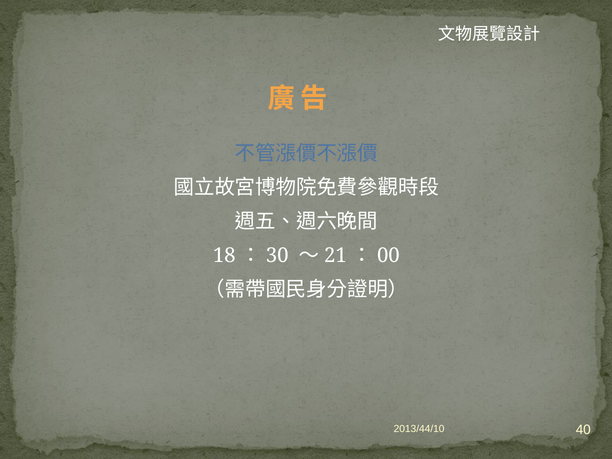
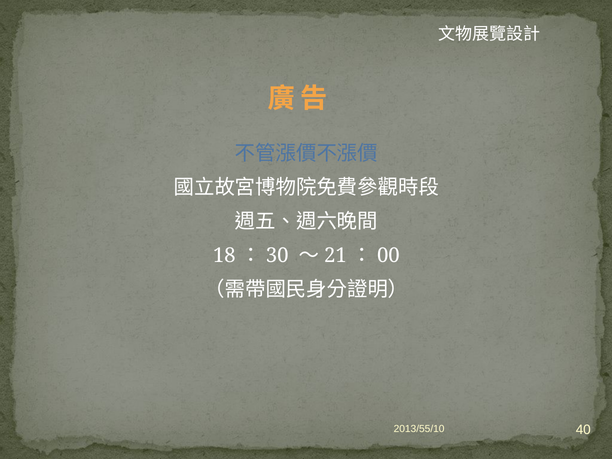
2013/44/10: 2013/44/10 -> 2013/55/10 (419, 429)
